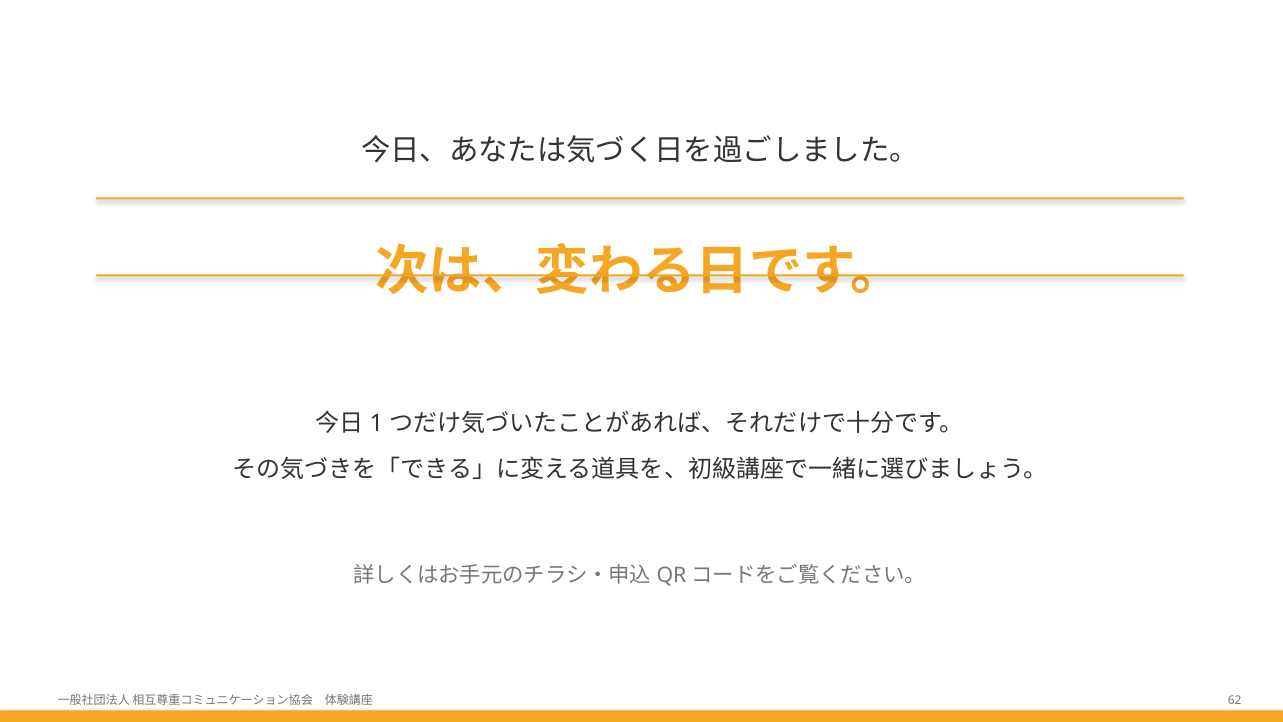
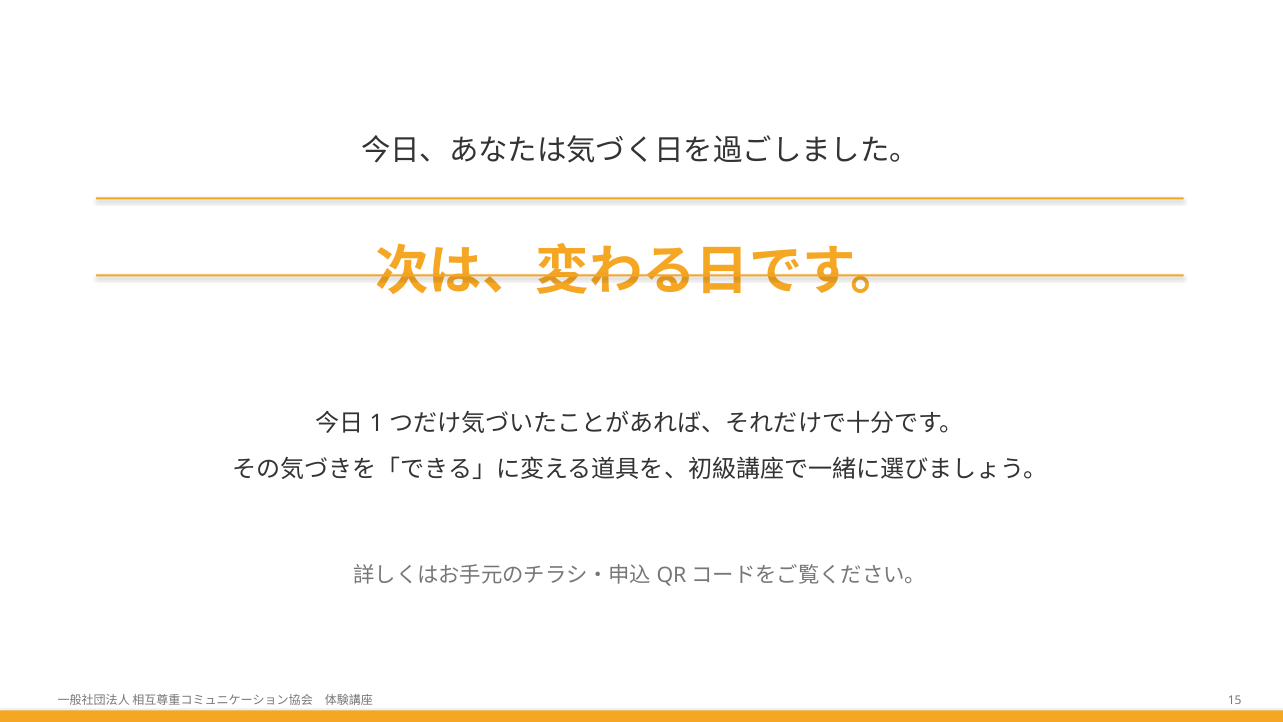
62: 62 -> 15 (1235, 700)
